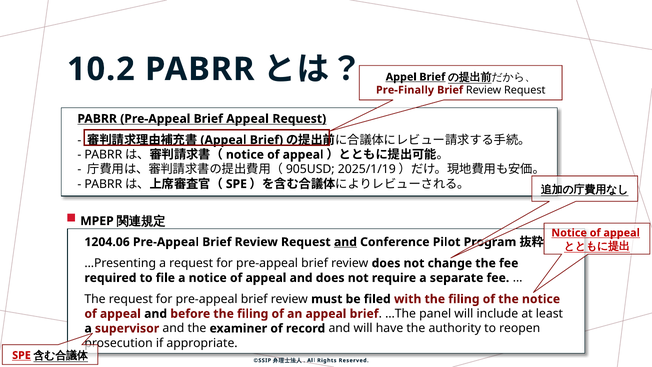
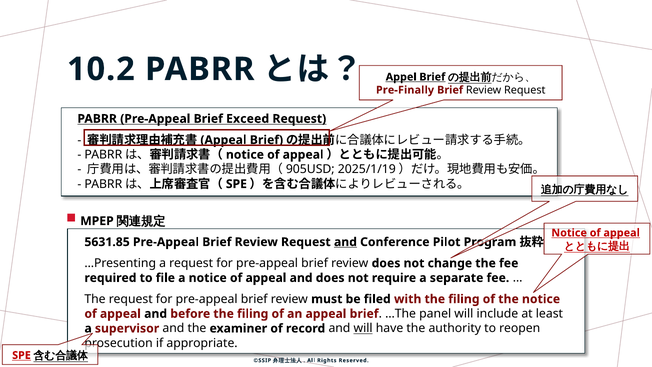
Brief Appeal: Appeal -> Exceed (248, 119)
1204.06: 1204.06 -> 5631.85 (107, 242)
will underline: none -> present (363, 328)
